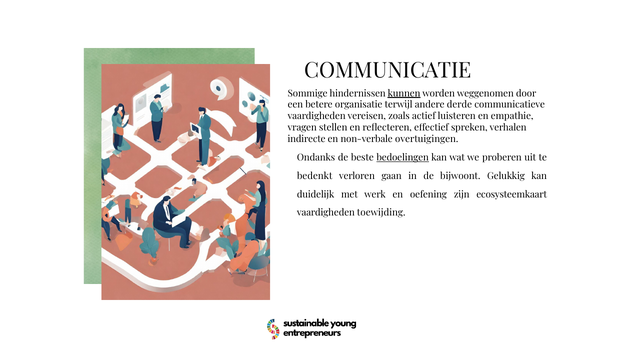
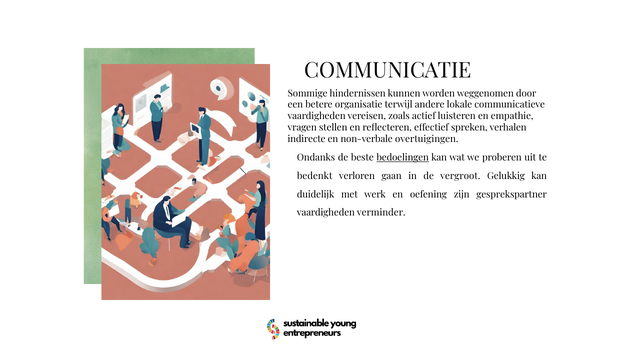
kunnen underline: present -> none (404, 93)
derde: derde -> lokale (459, 105)
bijwoont: bijwoont -> vergroot (460, 176)
ecosysteemkaart: ecosysteemkaart -> gesprekspartner (512, 194)
toewijding: toewijding -> verminder (381, 213)
